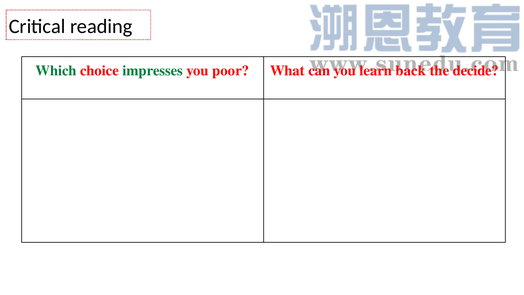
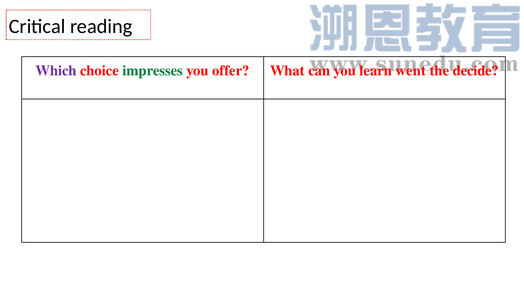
Which colour: green -> purple (56, 71)
poor: poor -> offer (231, 71)
back: back -> went (411, 71)
